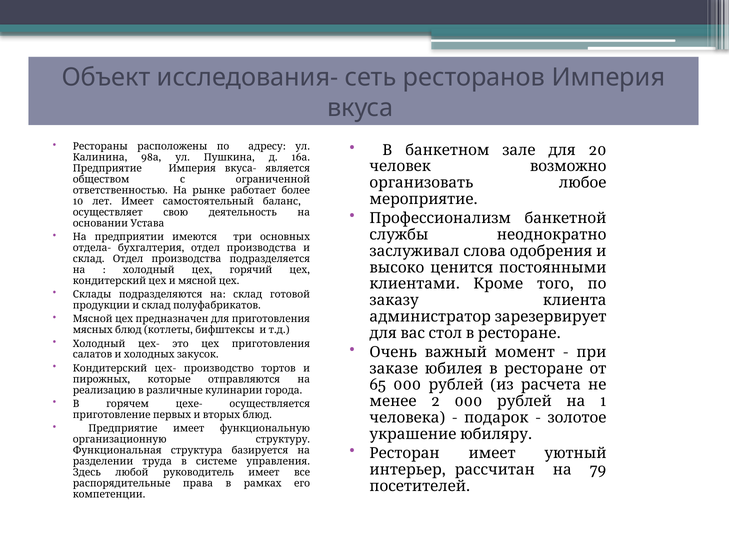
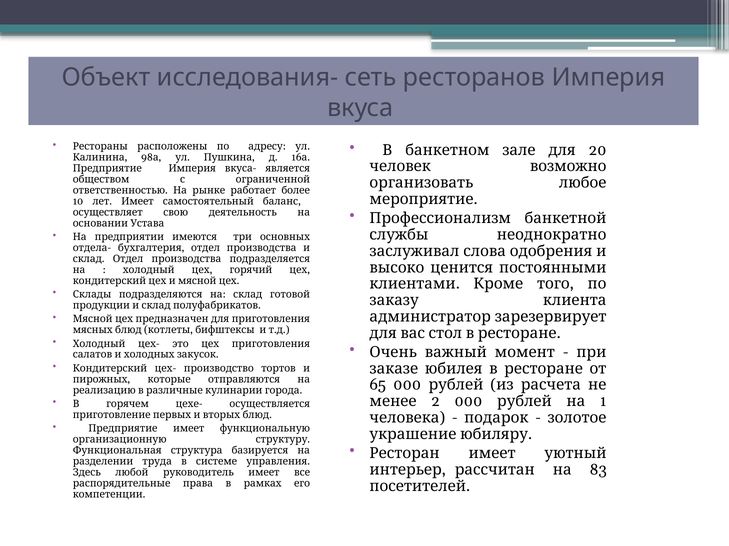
79: 79 -> 83 (598, 470)
